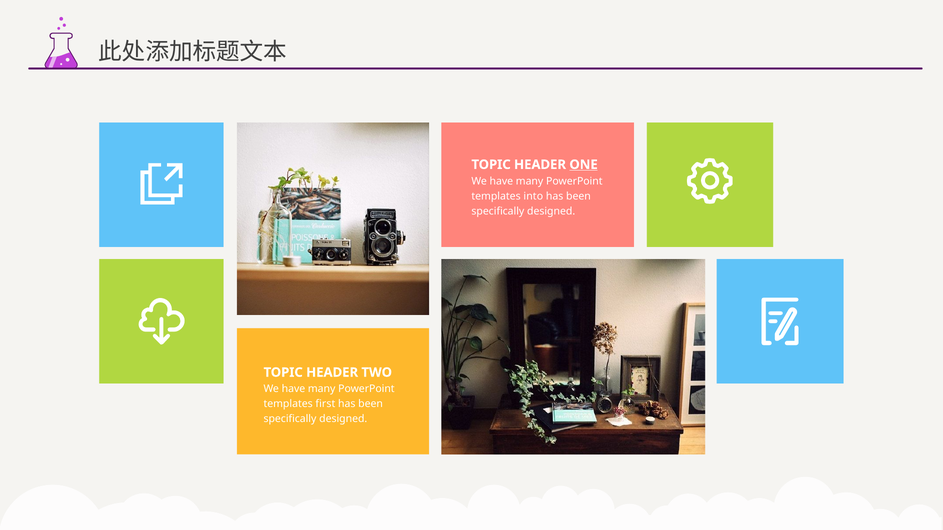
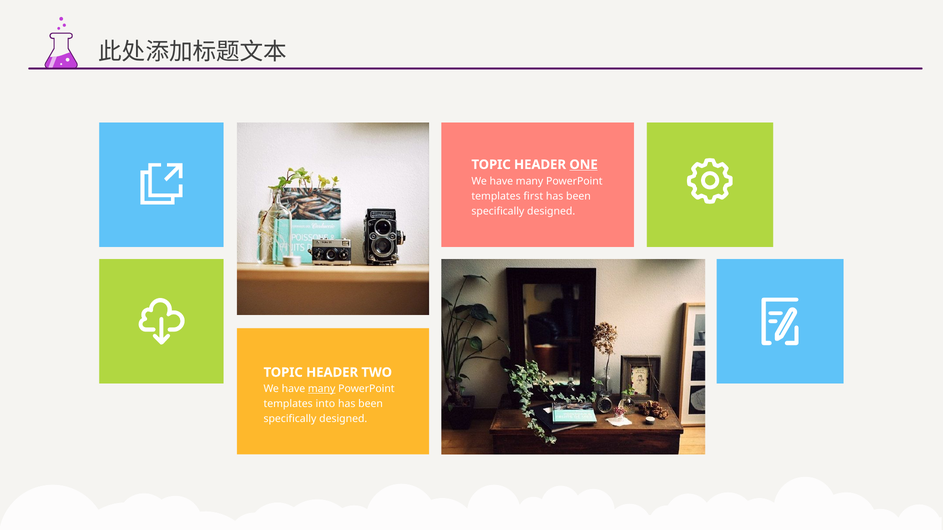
into: into -> first (533, 196)
many underline: none -> present (322, 389)
first: first -> into (325, 404)
